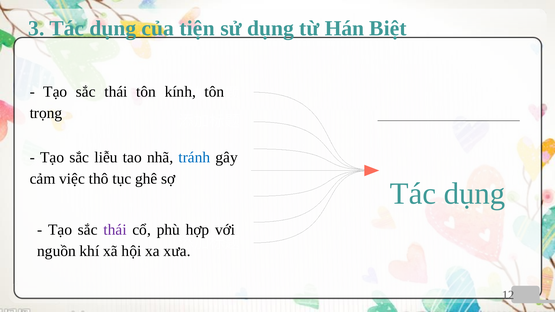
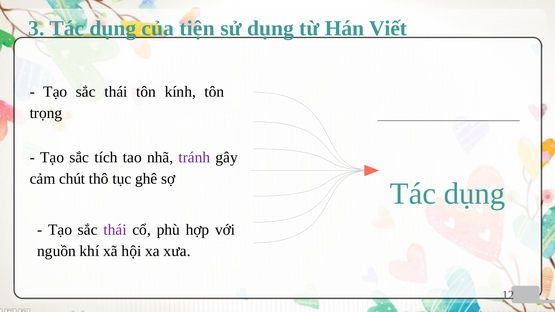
Biệt: Biệt -> Viết (388, 29)
liễu: liễu -> tích (106, 158)
tránh colour: blue -> purple (194, 158)
việc: việc -> chút (72, 179)
